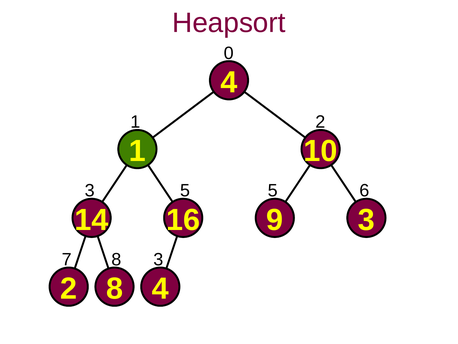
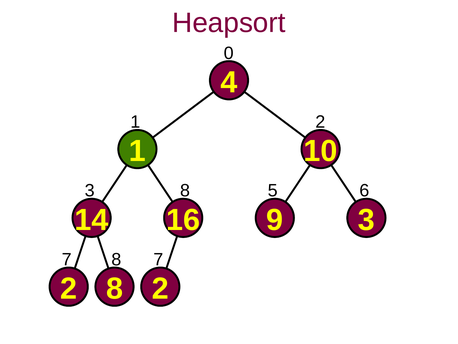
3 5: 5 -> 8 (185, 190)
8 3: 3 -> 7 (158, 259)
8 4: 4 -> 2 (160, 288)
